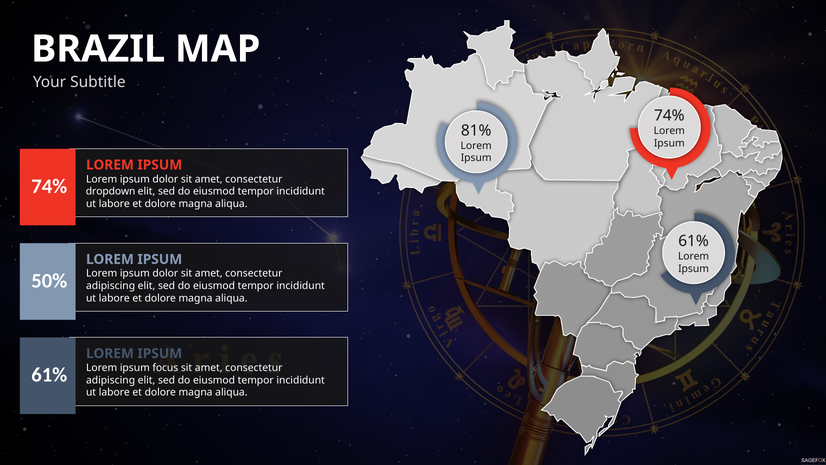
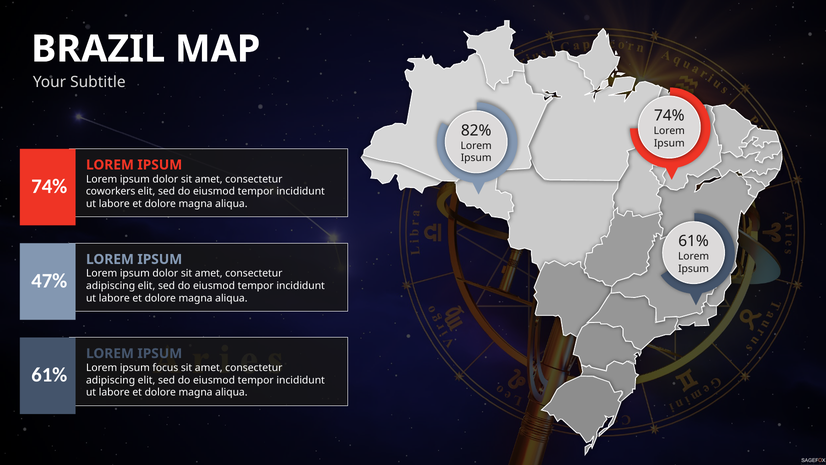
81%: 81% -> 82% (476, 130)
dropdown: dropdown -> coworkers (111, 191)
50%: 50% -> 47% (49, 281)
